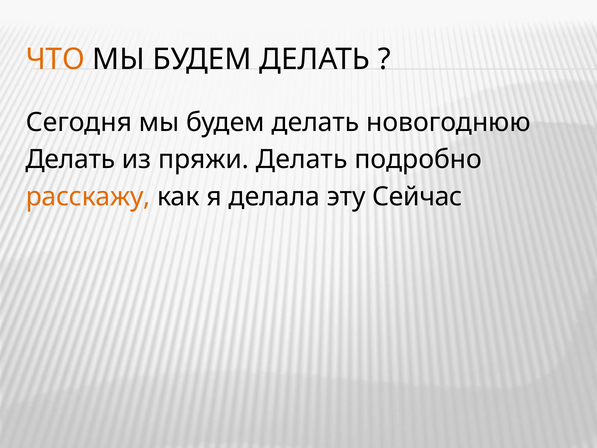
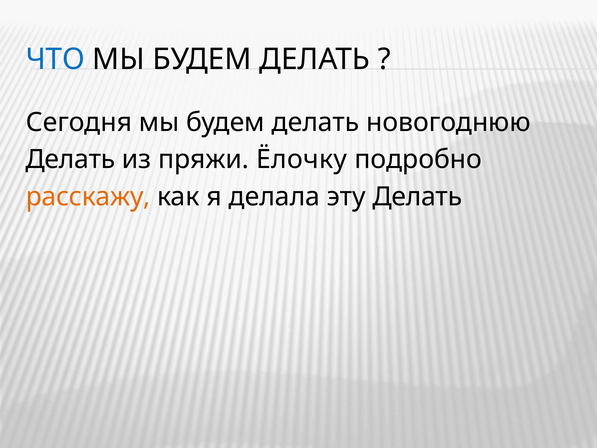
ЧТО colour: orange -> blue (55, 59)
пряжи Делать: Делать -> Ёлочку (302, 159)
эту Сейчас: Сейчас -> Делать (417, 197)
